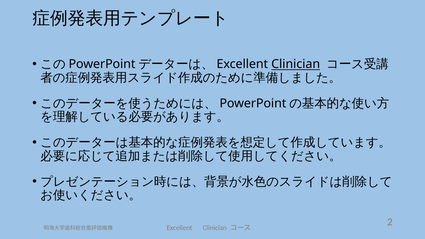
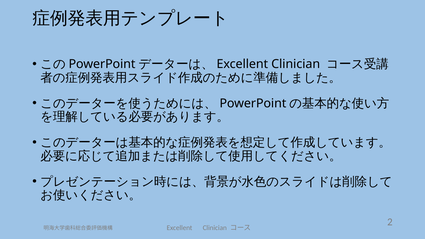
Clinician underline: present -> none (296, 64)
